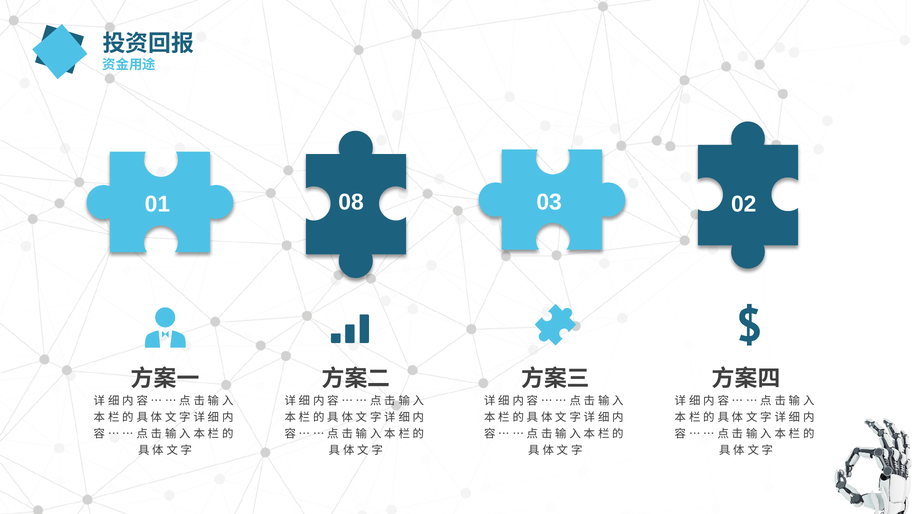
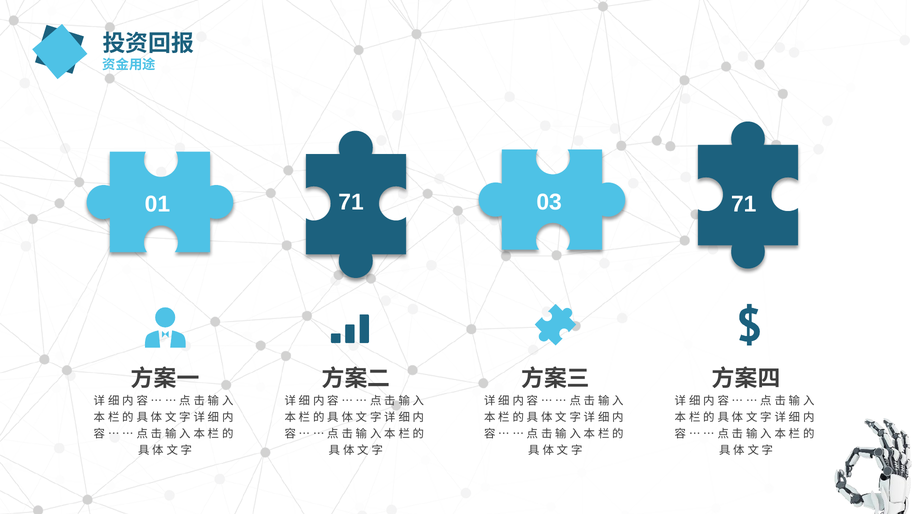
01 08: 08 -> 71 (351, 202)
03 02: 02 -> 71 (744, 204)
